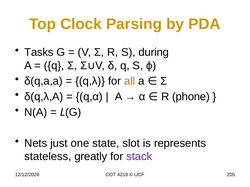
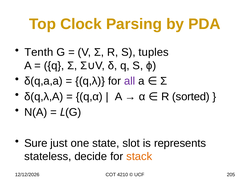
Tasks: Tasks -> Tenth (39, 52)
during: during -> tuples (154, 52)
all colour: orange -> purple (130, 81)
phone: phone -> sorted (191, 97)
Nets: Nets -> Sure (36, 144)
greatly: greatly -> decide (91, 157)
stack colour: purple -> orange (139, 157)
